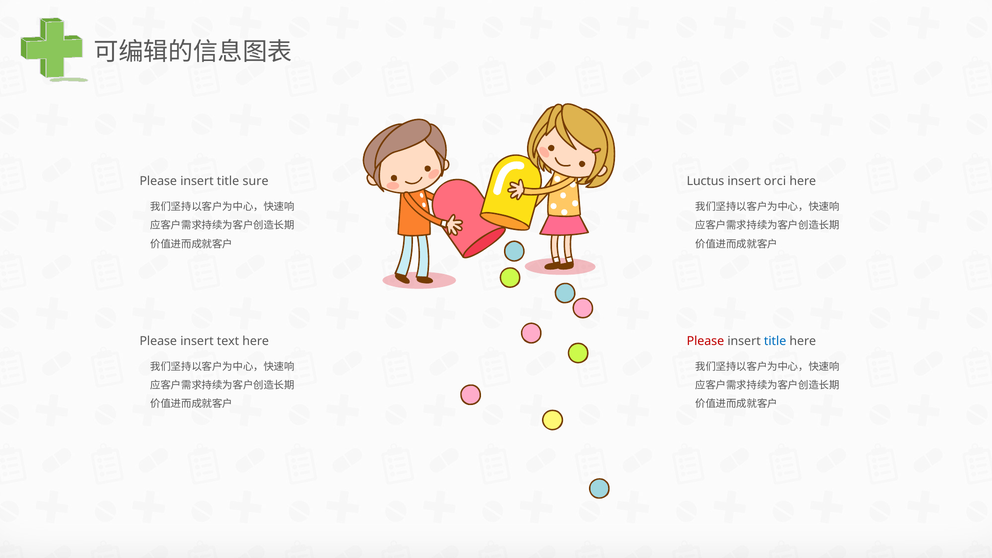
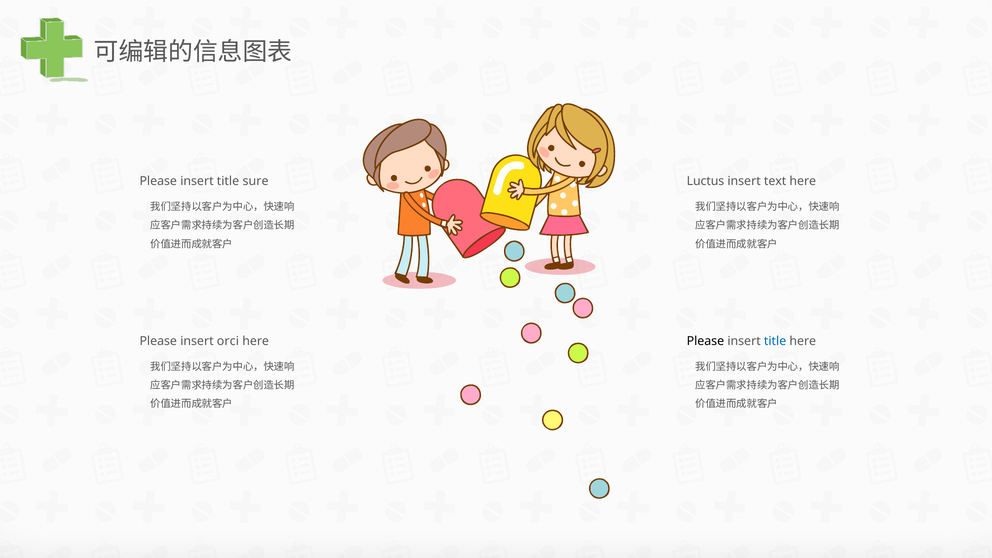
orci: orci -> text (775, 181)
text: text -> orci (228, 341)
Please colour: red -> black (705, 341)
